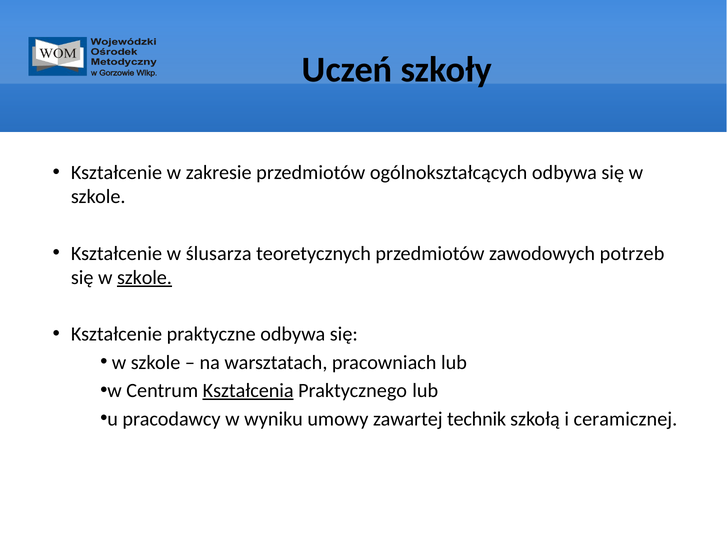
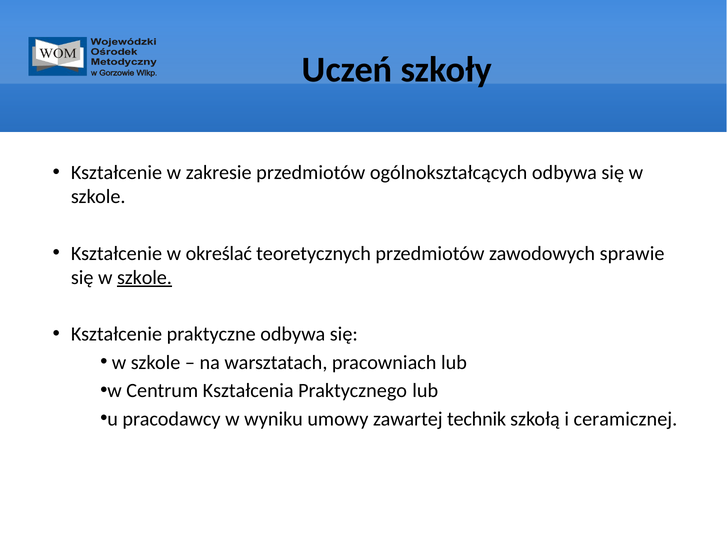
ślusarza: ślusarza -> określać (219, 253)
potrzeb: potrzeb -> sprawie (632, 253)
Kształcenia underline: present -> none (248, 391)
